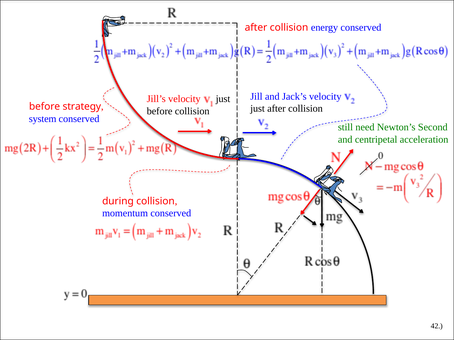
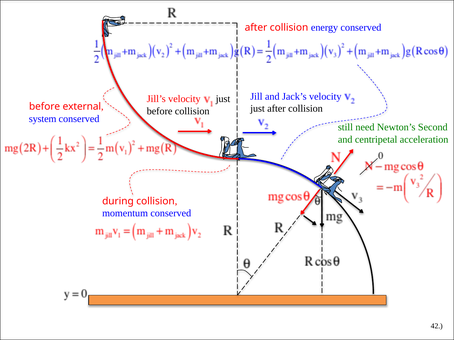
strategy: strategy -> external (82, 107)
